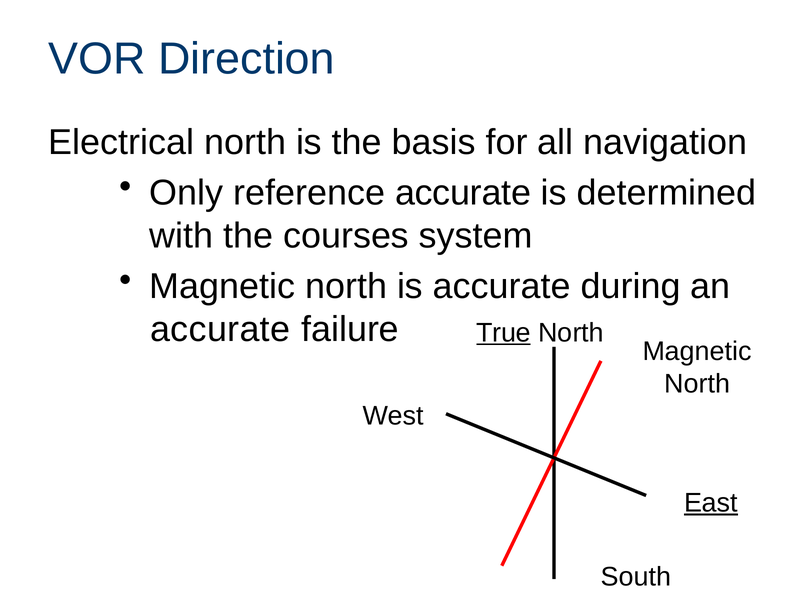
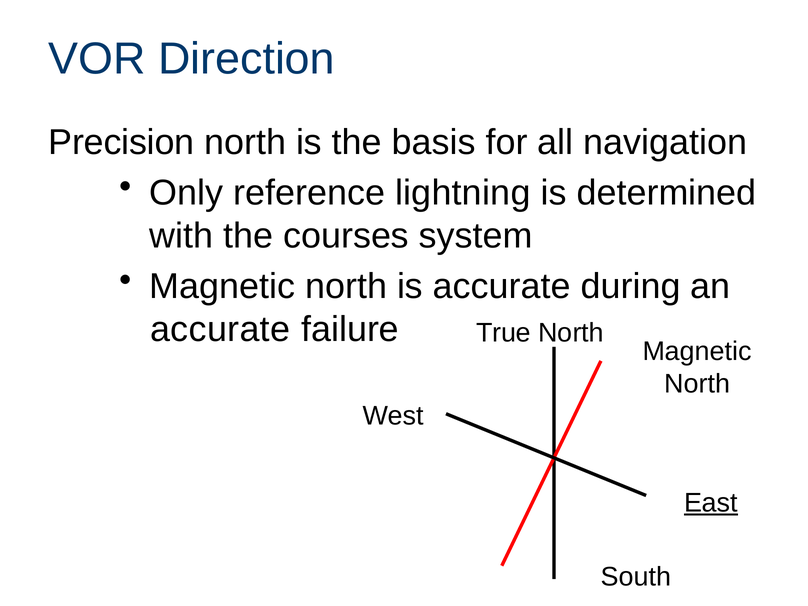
Electrical: Electrical -> Precision (121, 143)
reference accurate: accurate -> lightning (463, 193)
True underline: present -> none (504, 333)
